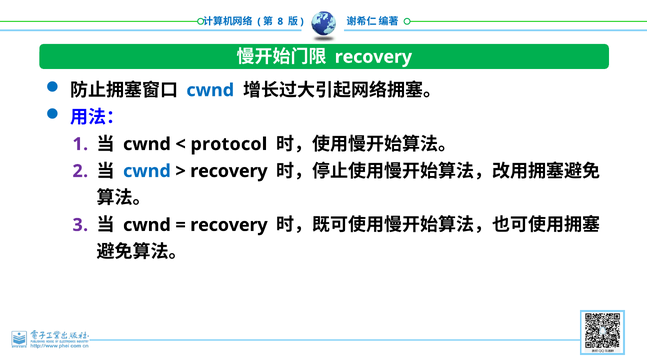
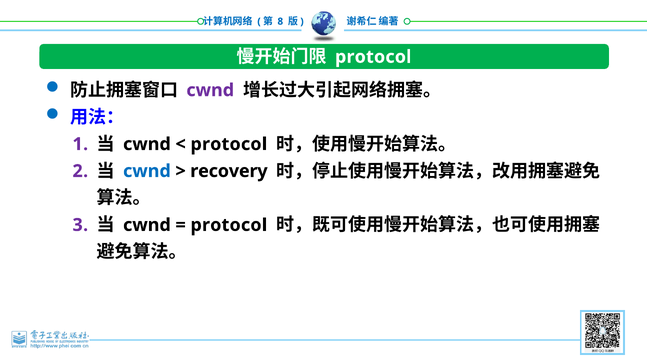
recovery: recovery -> protocol (373, 57)
cwnd colour: blue -> purple (210, 90)
recovery: recovery -> protocol (229, 225)
